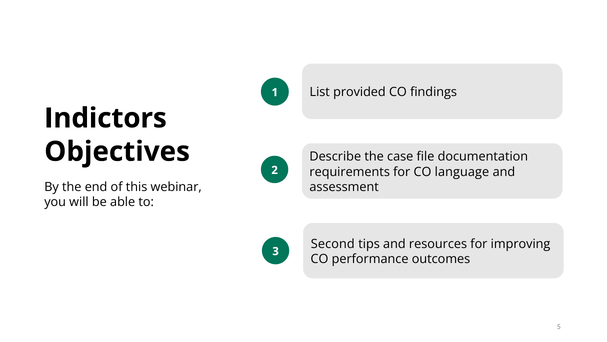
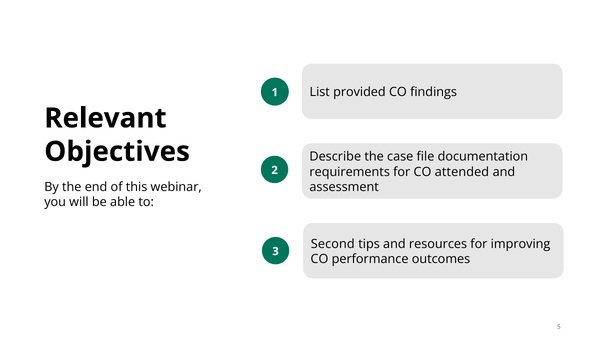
Indictors: Indictors -> Relevant (105, 118)
language: language -> attended (462, 172)
